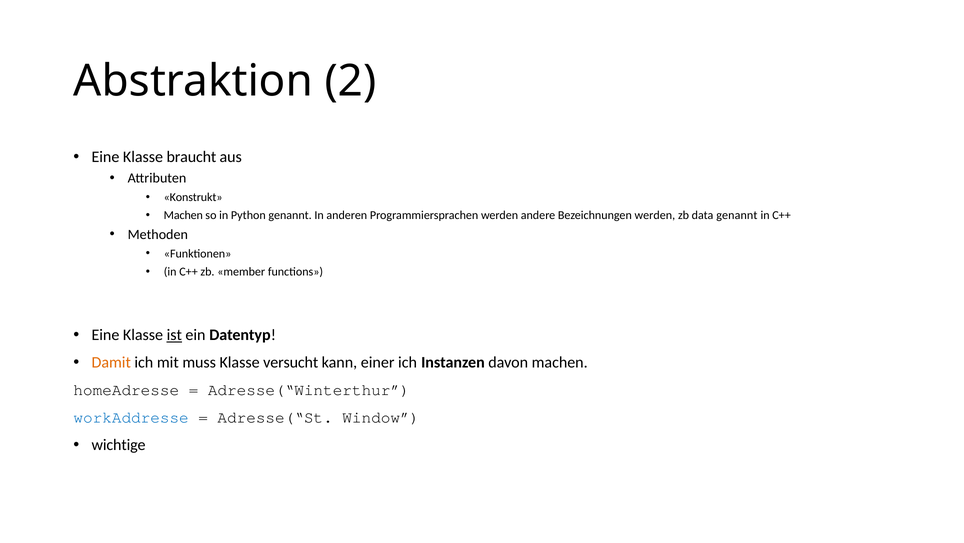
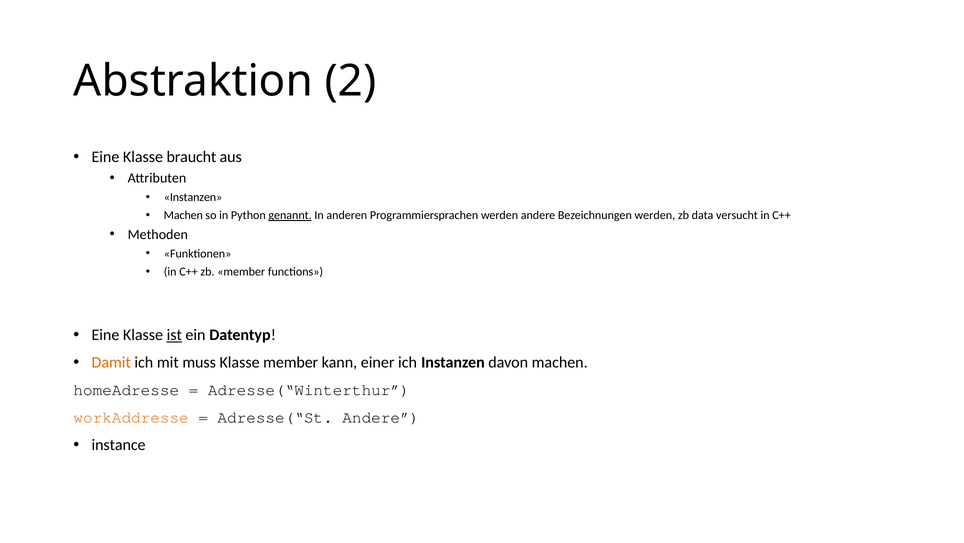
Konstrukt: Konstrukt -> Instanzen (193, 197)
genannt underline: none -> present (290, 215)
data genannt: genannt -> versucht (737, 215)
Klasse versucht: versucht -> member (291, 362)
workAddresse colour: blue -> orange (131, 417)
Adresse(“St Window: Window -> Andere (381, 417)
wichtige: wichtige -> instance (119, 444)
